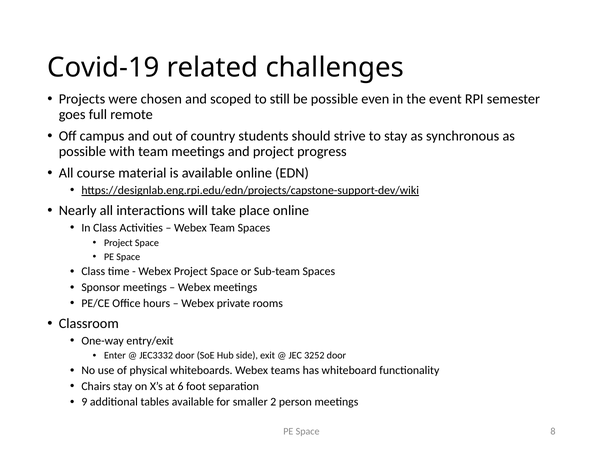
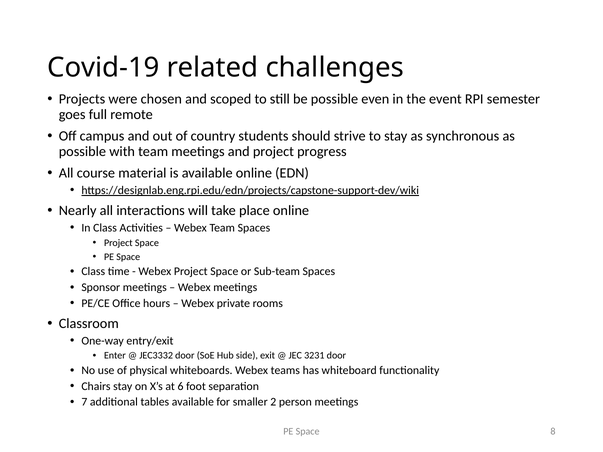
3252: 3252 -> 3231 (314, 356)
9: 9 -> 7 (84, 402)
